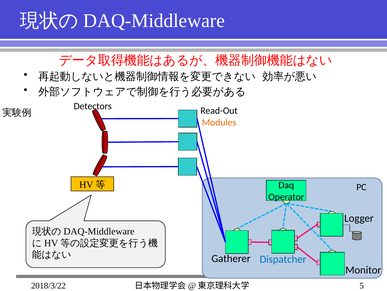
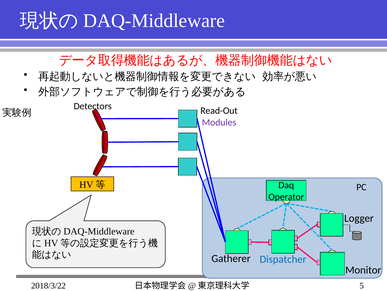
Modules colour: orange -> purple (219, 122)
